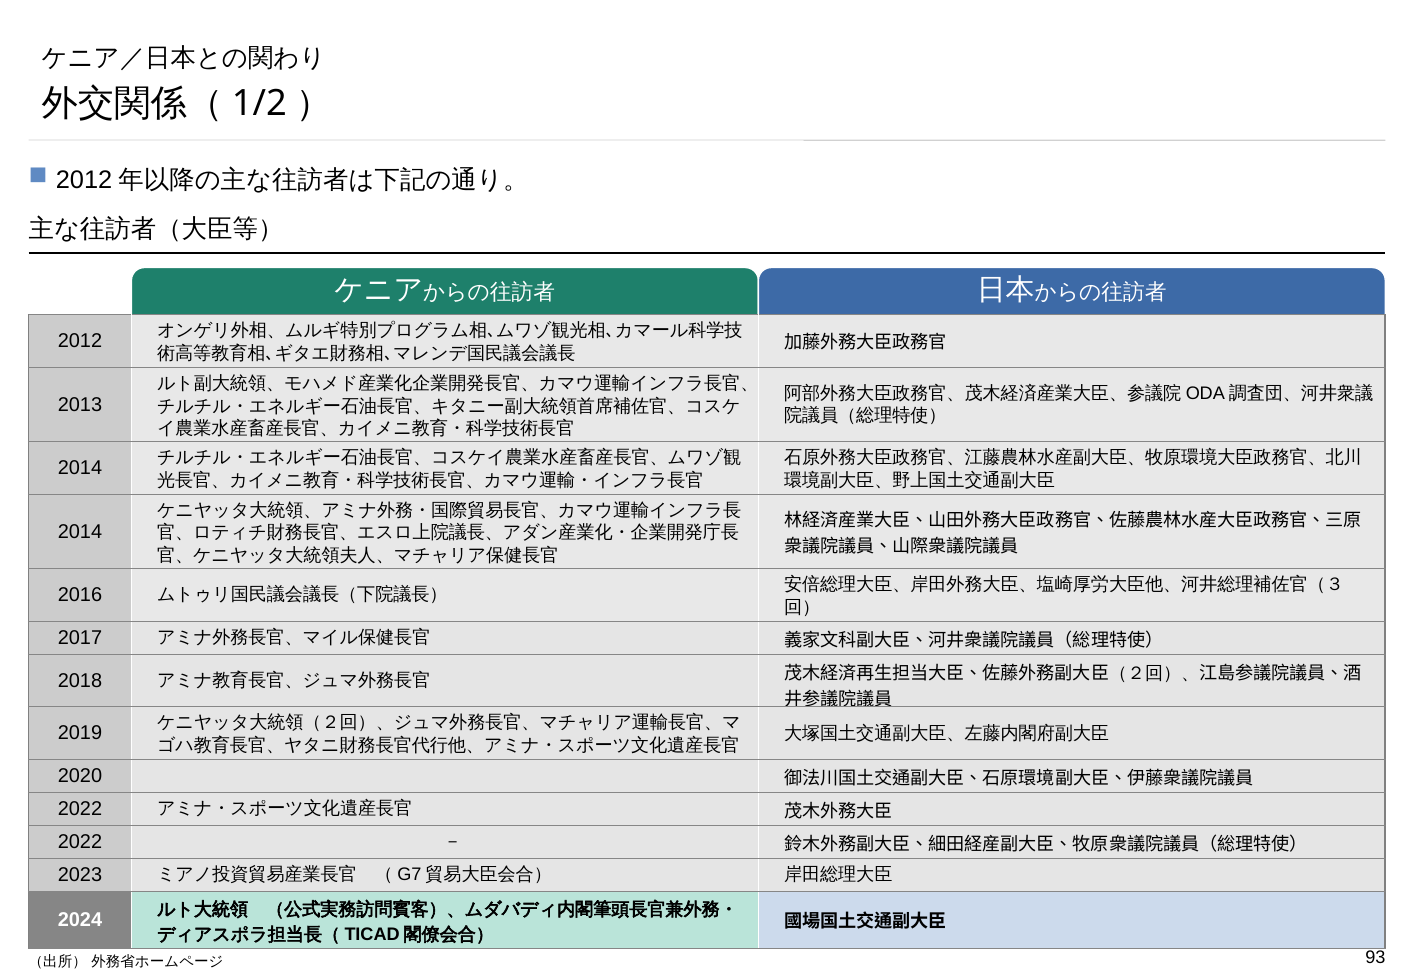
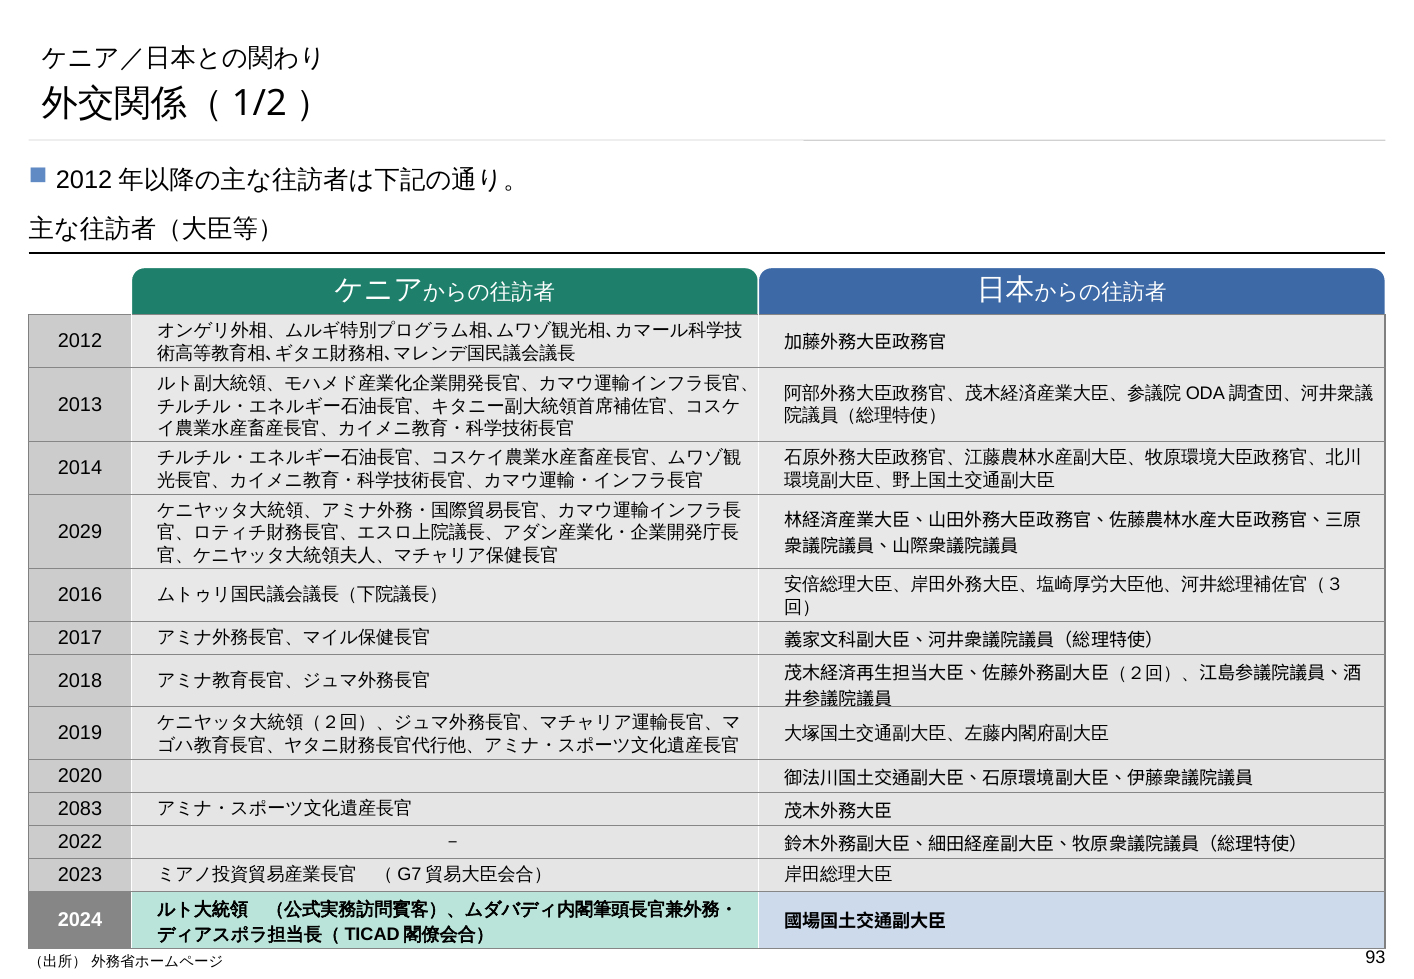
2014: 2014 -> 2029 (80, 532)
2022: 2022 -> 2083 (80, 809)
